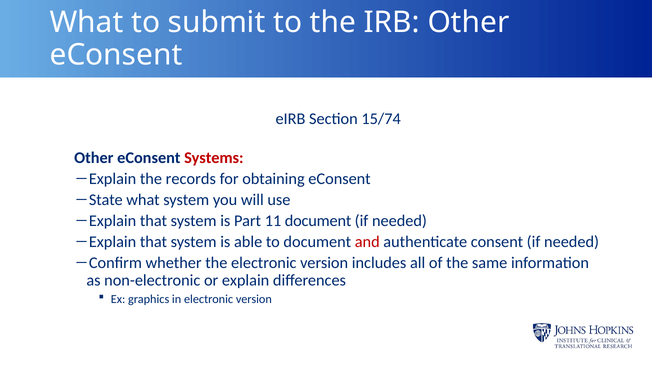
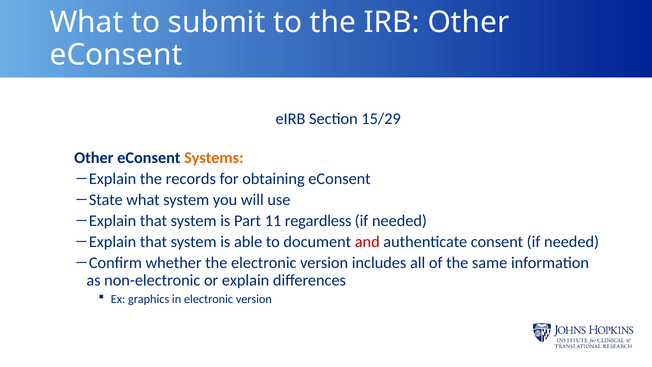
15/74: 15/74 -> 15/29 (381, 119)
Systems colour: red -> orange (214, 158)
11 document: document -> regardless (318, 221)
